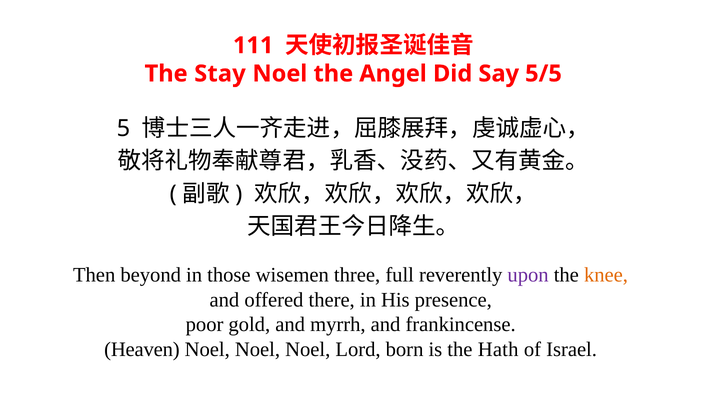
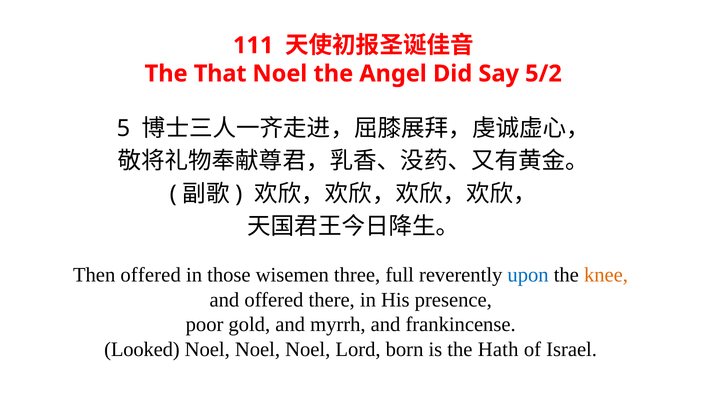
Stay: Stay -> That (220, 74)
5/5: 5/5 -> 5/2 (543, 74)
Then beyond: beyond -> offered (151, 275)
upon colour: purple -> blue (528, 275)
Heaven: Heaven -> Looked (142, 349)
